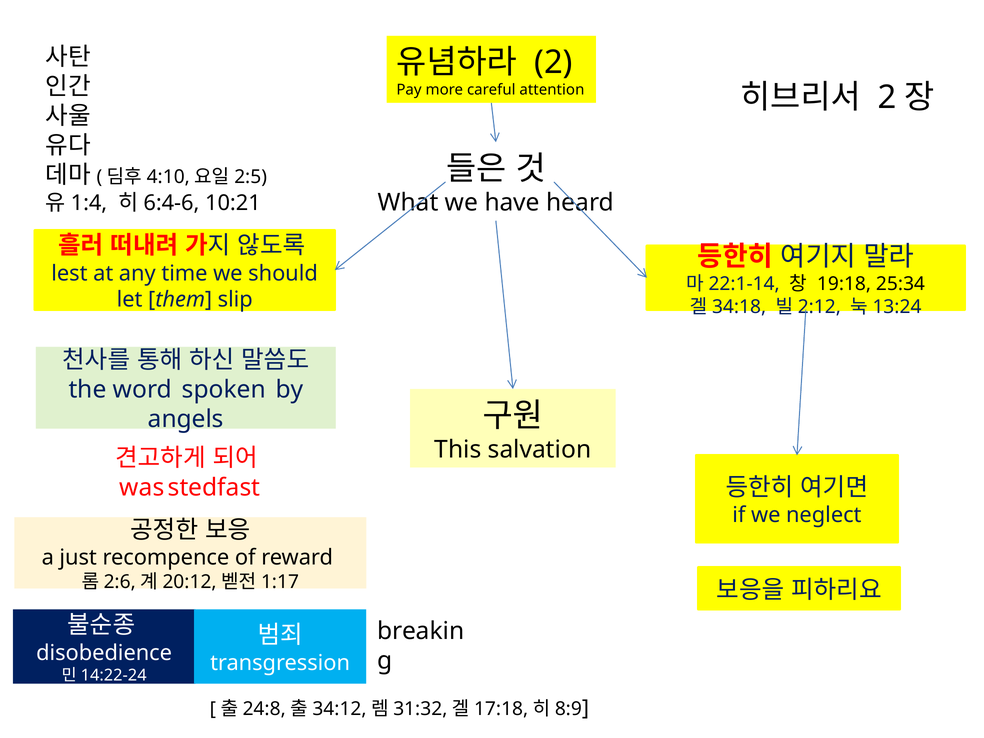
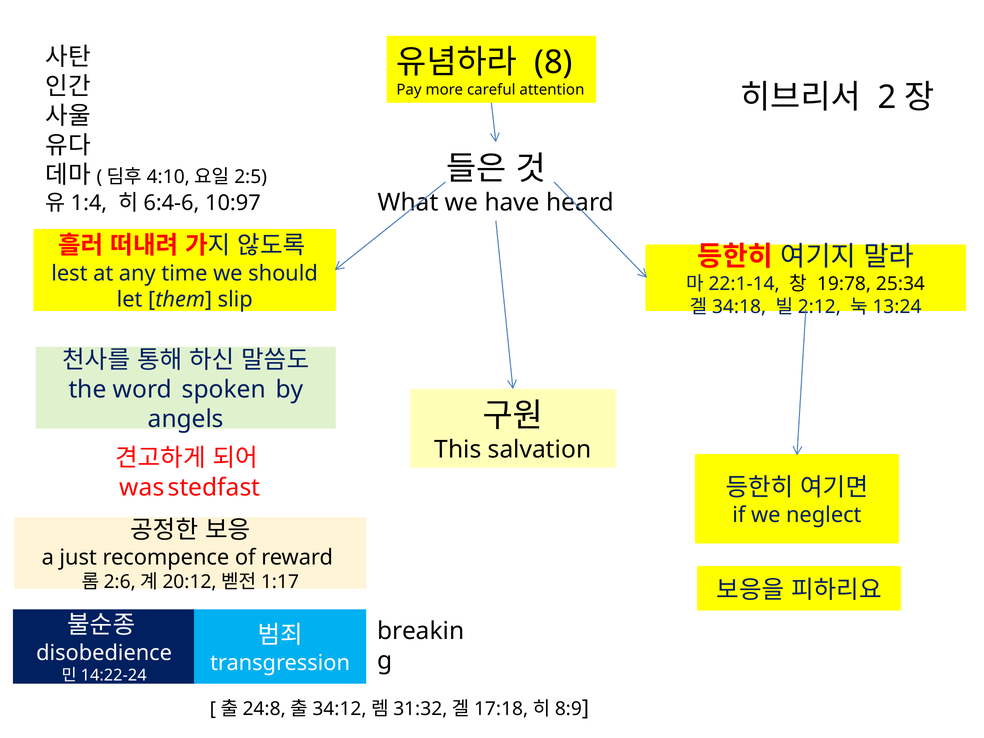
2: 2 -> 8 (553, 63)
10:21: 10:21 -> 10:97 (233, 203)
19:18: 19:18 -> 19:78 (844, 284)
